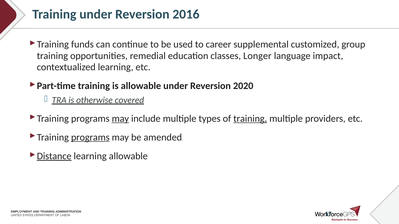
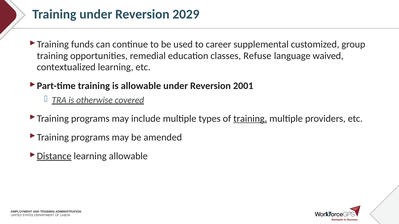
2016: 2016 -> 2029 (186, 14)
Longer: Longer -> Refuse (257, 56)
impact: impact -> waived (328, 56)
2020: 2020 -> 2001 (243, 86)
may underline: present -> none (120, 119)
programs underline: present -> none (90, 138)
